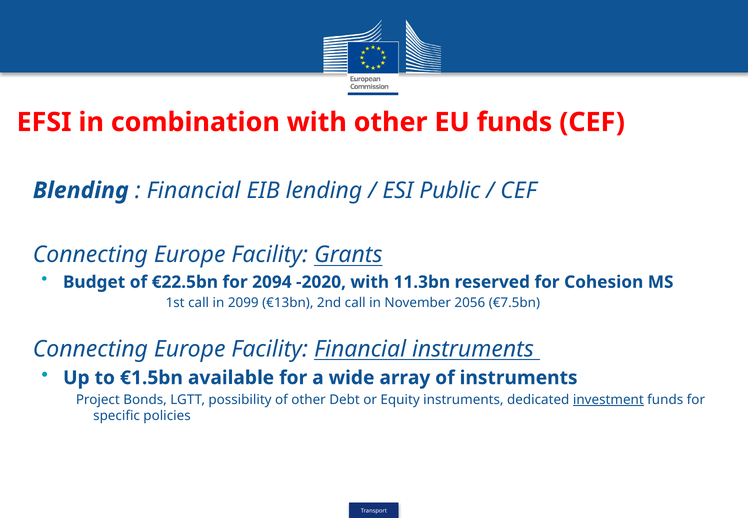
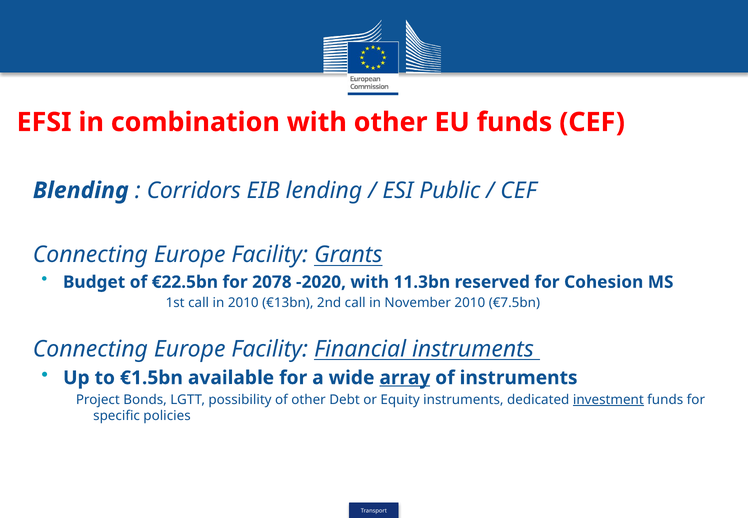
Financial: Financial -> Corridors (194, 190)
2094: 2094 -> 2078 (272, 282)
in 2099: 2099 -> 2010 (243, 303)
November 2056: 2056 -> 2010 (470, 303)
array underline: none -> present (405, 378)
